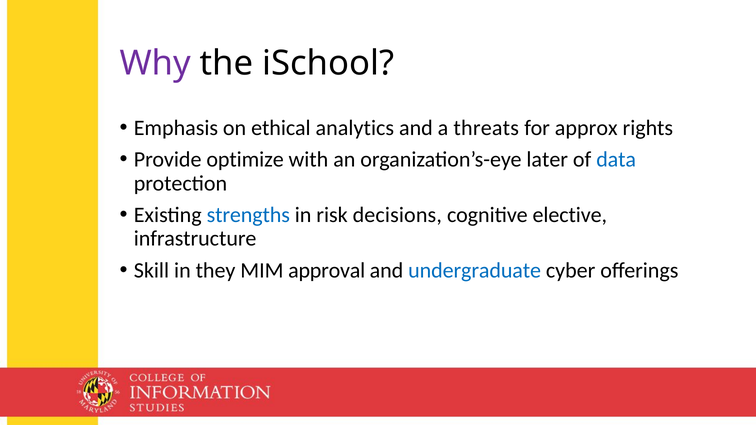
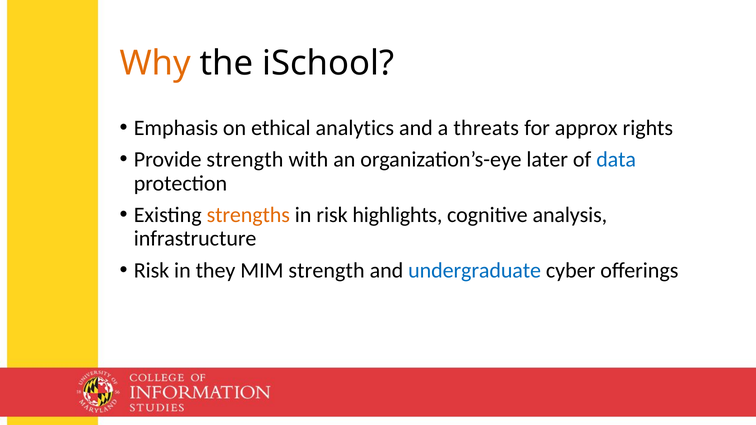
Why colour: purple -> orange (155, 64)
Provide optimize: optimize -> strength (245, 160)
strengths colour: blue -> orange (248, 215)
decisions: decisions -> highlights (397, 215)
elective: elective -> analysis (570, 215)
Skill: Skill -> Risk (152, 271)
MIM approval: approval -> strength (327, 271)
